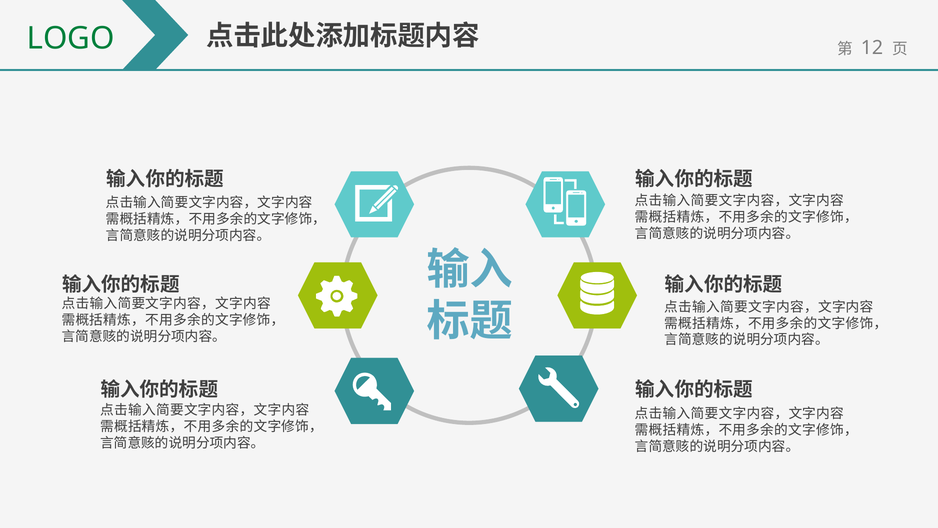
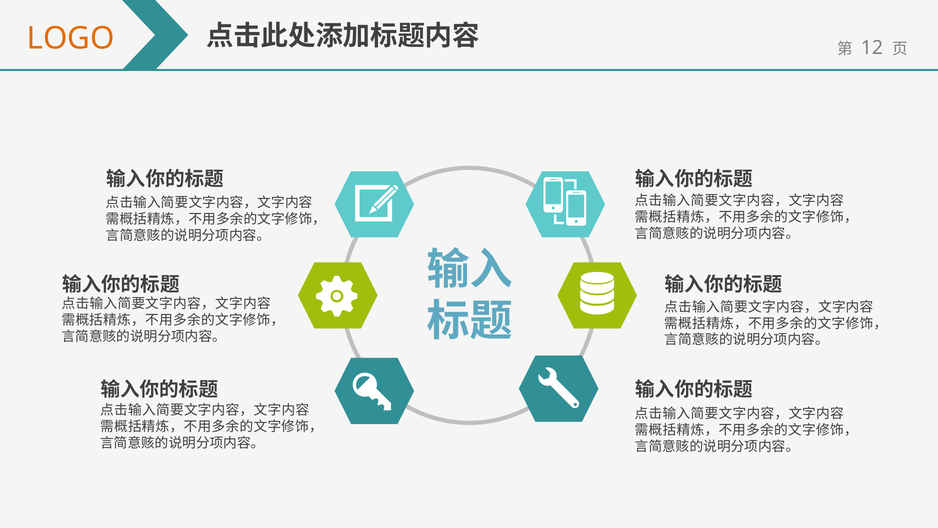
LOGO colour: green -> orange (71, 38)
